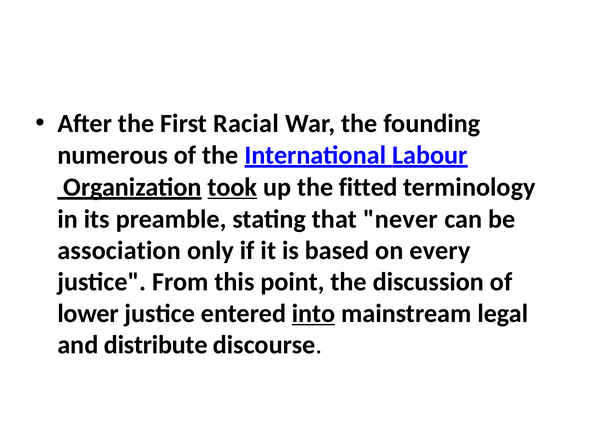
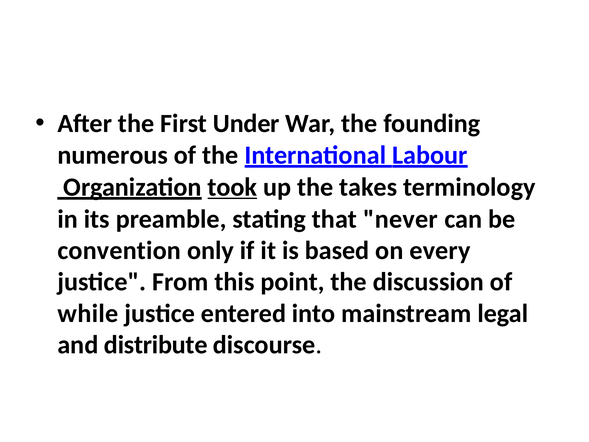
Racial: Racial -> Under (246, 124)
fitted: fitted -> takes (368, 187)
association: association -> convention (119, 250)
lower: lower -> while (88, 313)
into underline: present -> none (314, 313)
